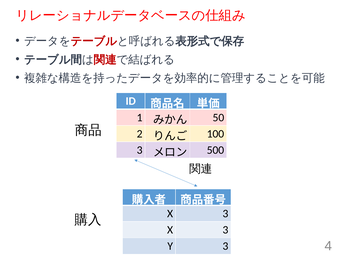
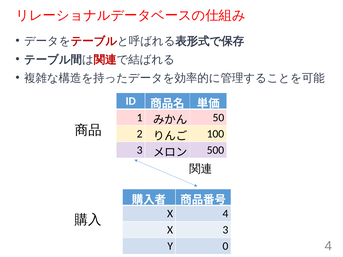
3: 3 -> 4 (225, 214)
Y 3: 3 -> 0 (225, 246)
